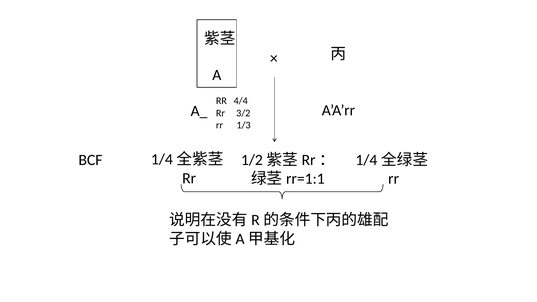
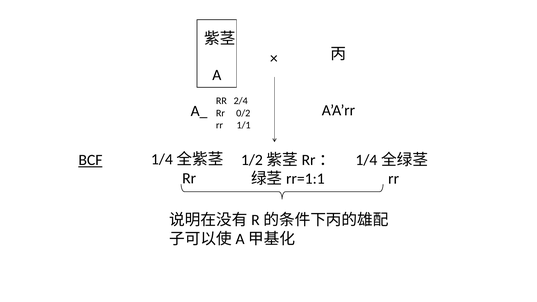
4/4: 4/4 -> 2/4 (241, 101)
3/2: 3/2 -> 0/2 (243, 113)
1/3: 1/3 -> 1/1 (244, 125)
BCF underline: none -> present (90, 160)
